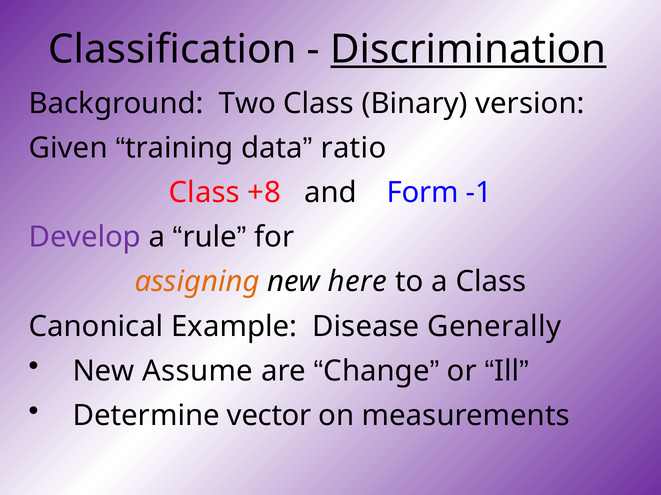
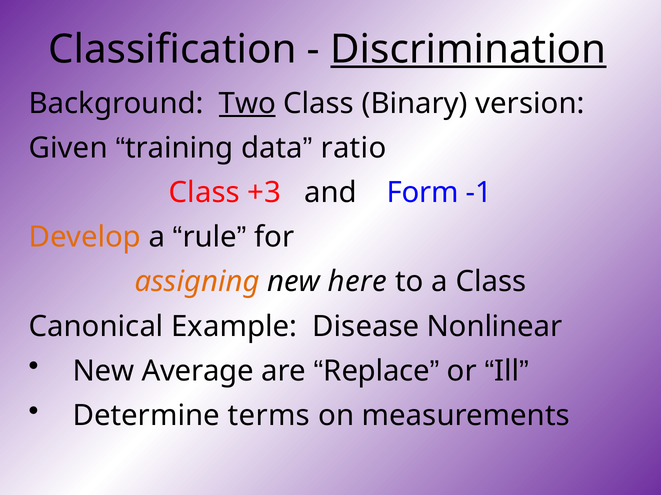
Two underline: none -> present (247, 104)
+8: +8 -> +3 (264, 193)
Develop colour: purple -> orange (85, 238)
Generally: Generally -> Nonlinear (495, 327)
Assume: Assume -> Average (198, 372)
Change: Change -> Replace (377, 372)
vector: vector -> terms (269, 416)
